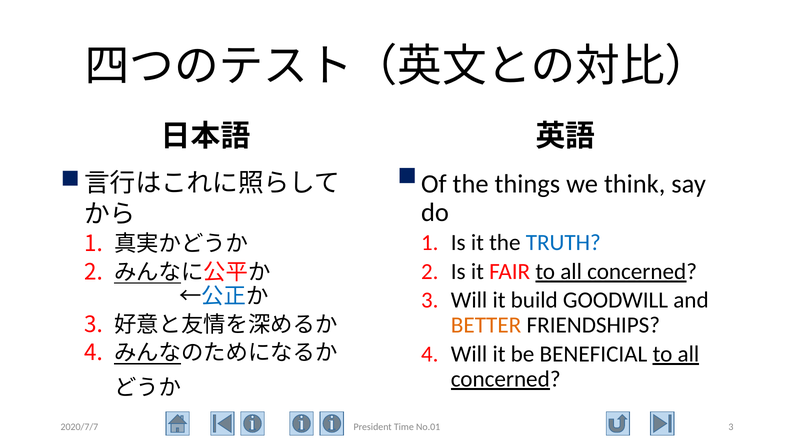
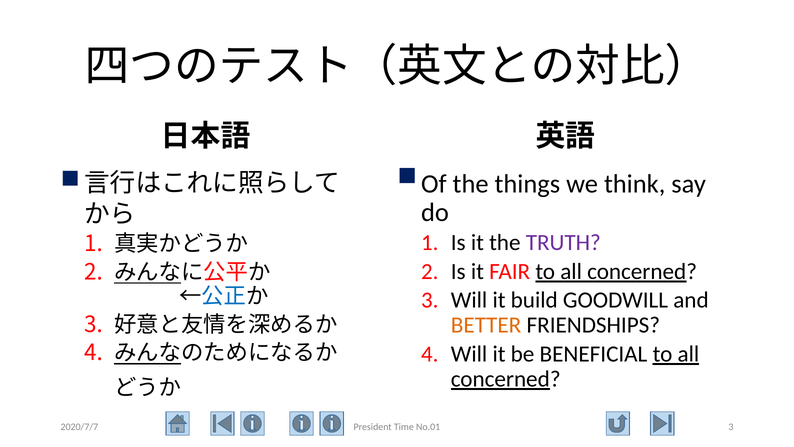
TRUTH colour: blue -> purple (563, 243)
